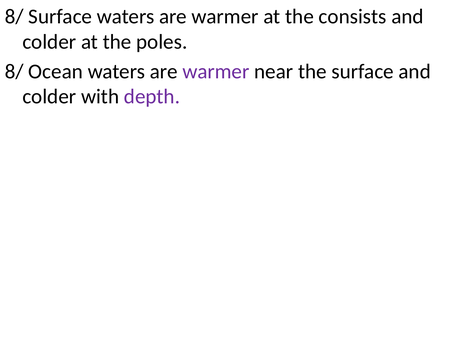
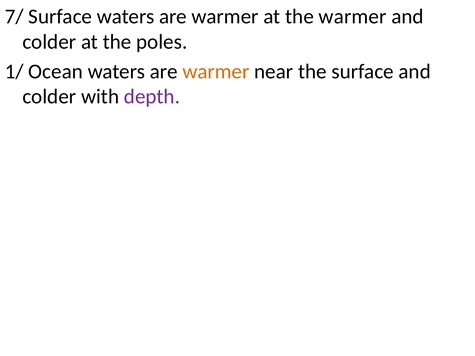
8/: 8/ -> 7/ (14, 17)
the consists: consists -> warmer (353, 17)
8/: 8/ -> 1/ (14, 71)
warmer colour: purple -> orange (216, 71)
